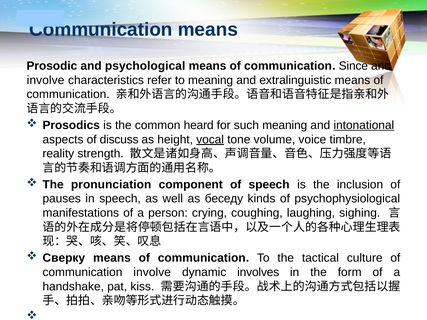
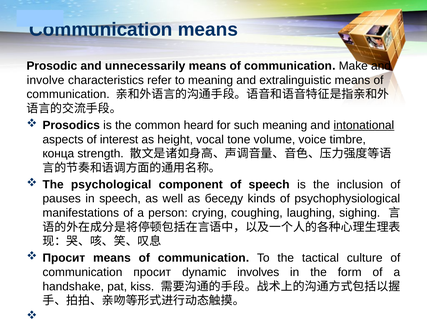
psychological: psychological -> unnecessarily (145, 66)
Since: Since -> Make (353, 66)
discuss: discuss -> interest (119, 140)
vocal underline: present -> none (210, 140)
reality: reality -> конца (58, 154)
pronunciation: pronunciation -> psychological (111, 185)
Сверку: Сверку -> Просит (64, 258)
communication involve: involve -> просит (152, 272)
